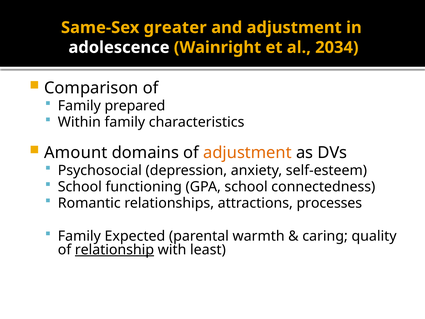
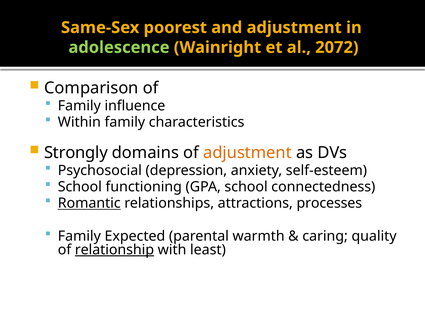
greater: greater -> poorest (175, 28)
adolescence colour: white -> light green (119, 47)
2034: 2034 -> 2072 (337, 47)
prepared: prepared -> influence (135, 106)
Amount: Amount -> Strongly (76, 153)
Romantic underline: none -> present (89, 203)
